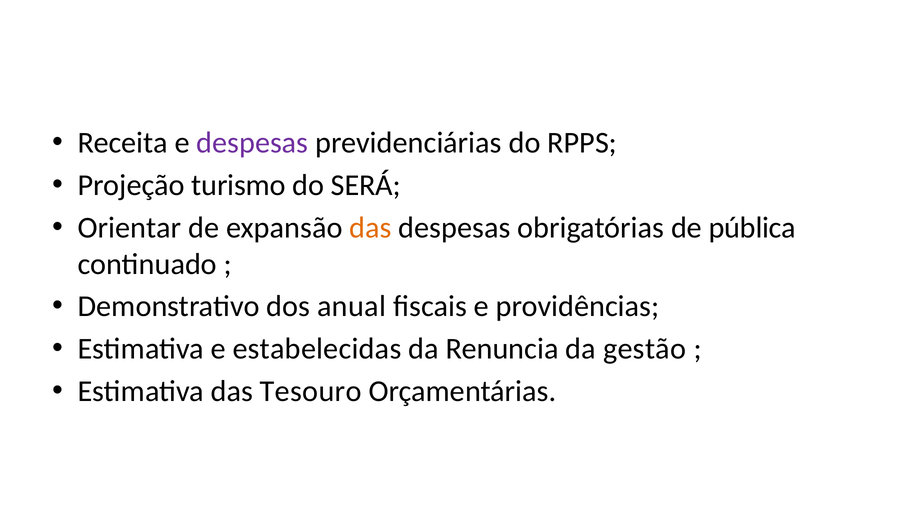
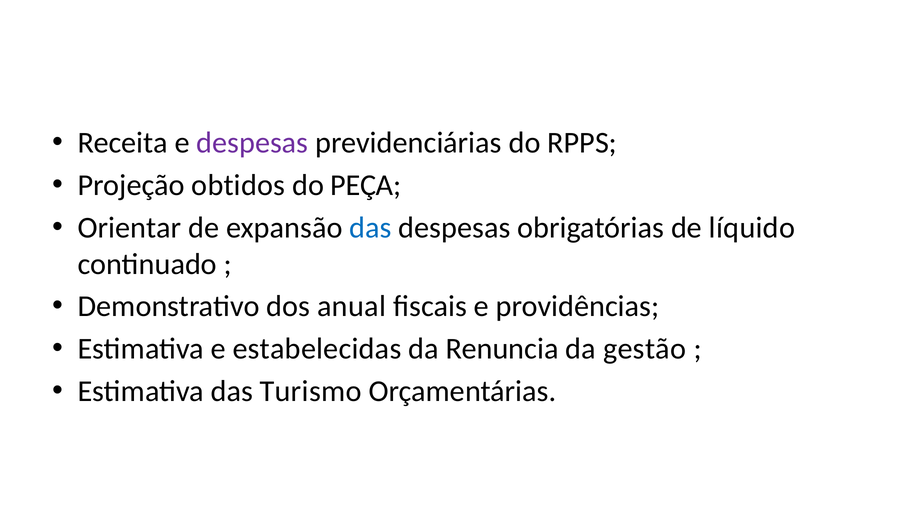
turismo: turismo -> obtidos (238, 185)
SERÁ: SERÁ -> PEÇA (366, 185)
das colour: orange -> blue (370, 228)
pública: pública -> líquido (752, 228)
Tesouro: Tesouro -> Turismo (311, 391)
